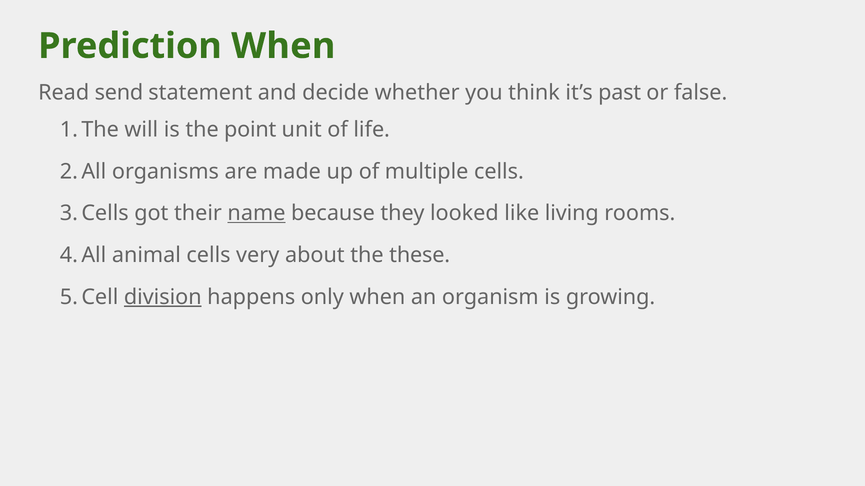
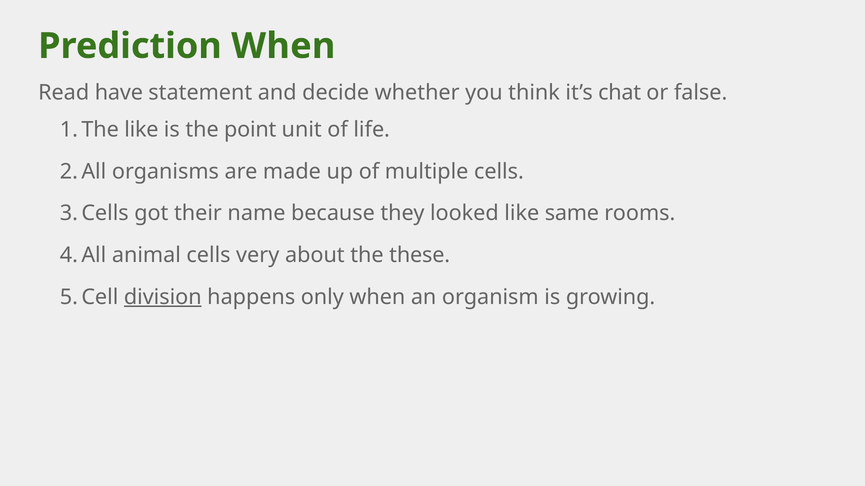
send: send -> have (119, 93)
past: past -> chat (620, 93)
will: will -> like (141, 130)
name underline: present -> none (256, 214)
living: living -> same (572, 214)
